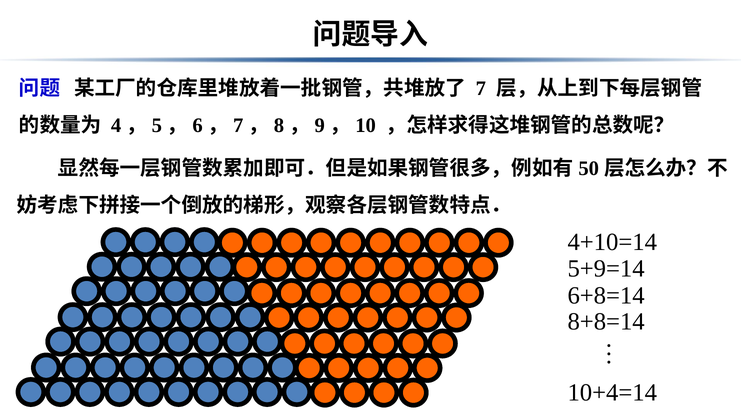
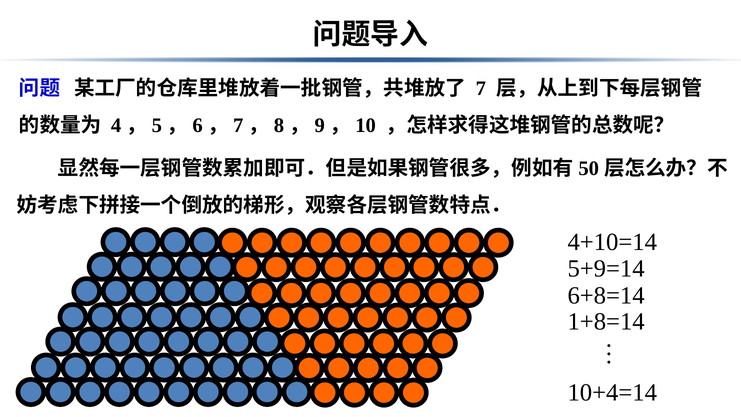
8+8=14: 8+8=14 -> 1+8=14 (606, 321)
